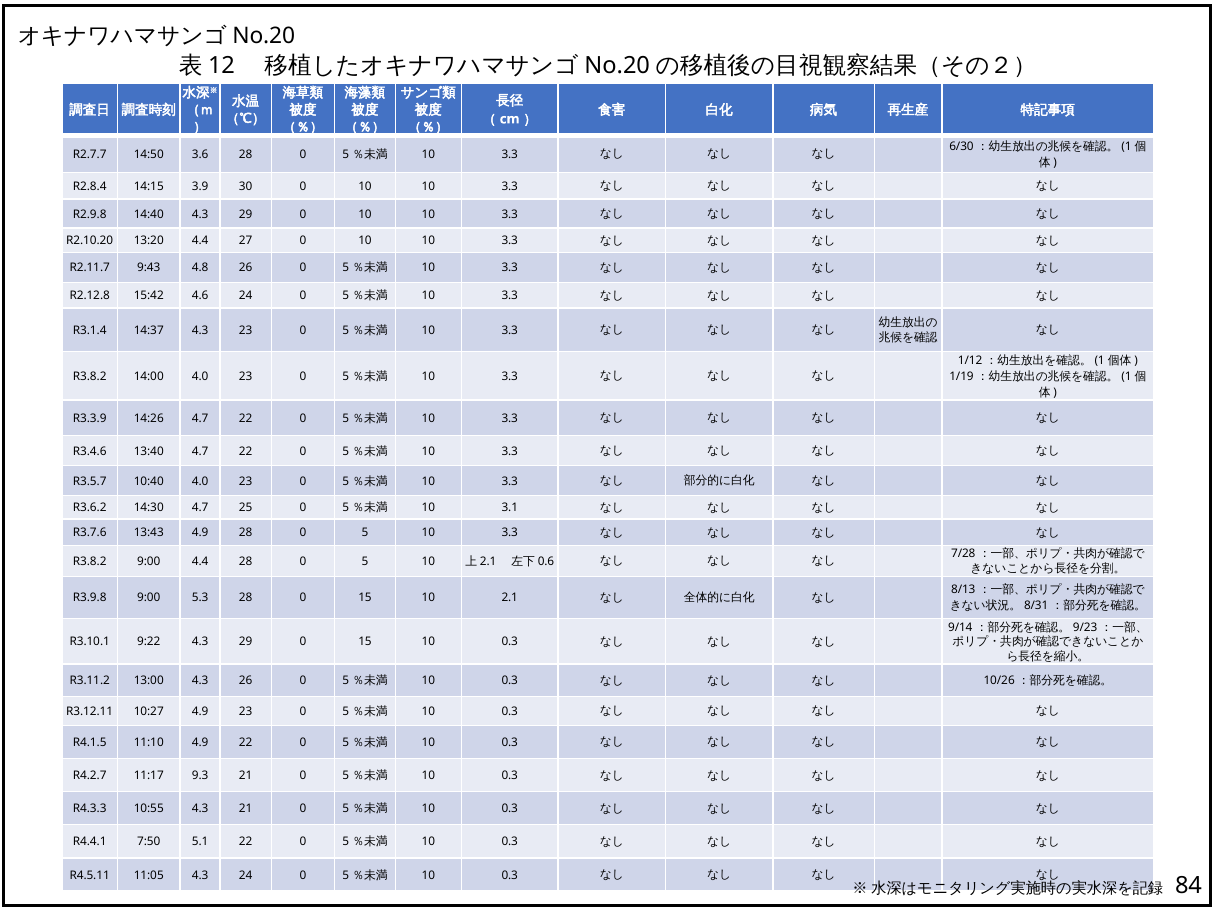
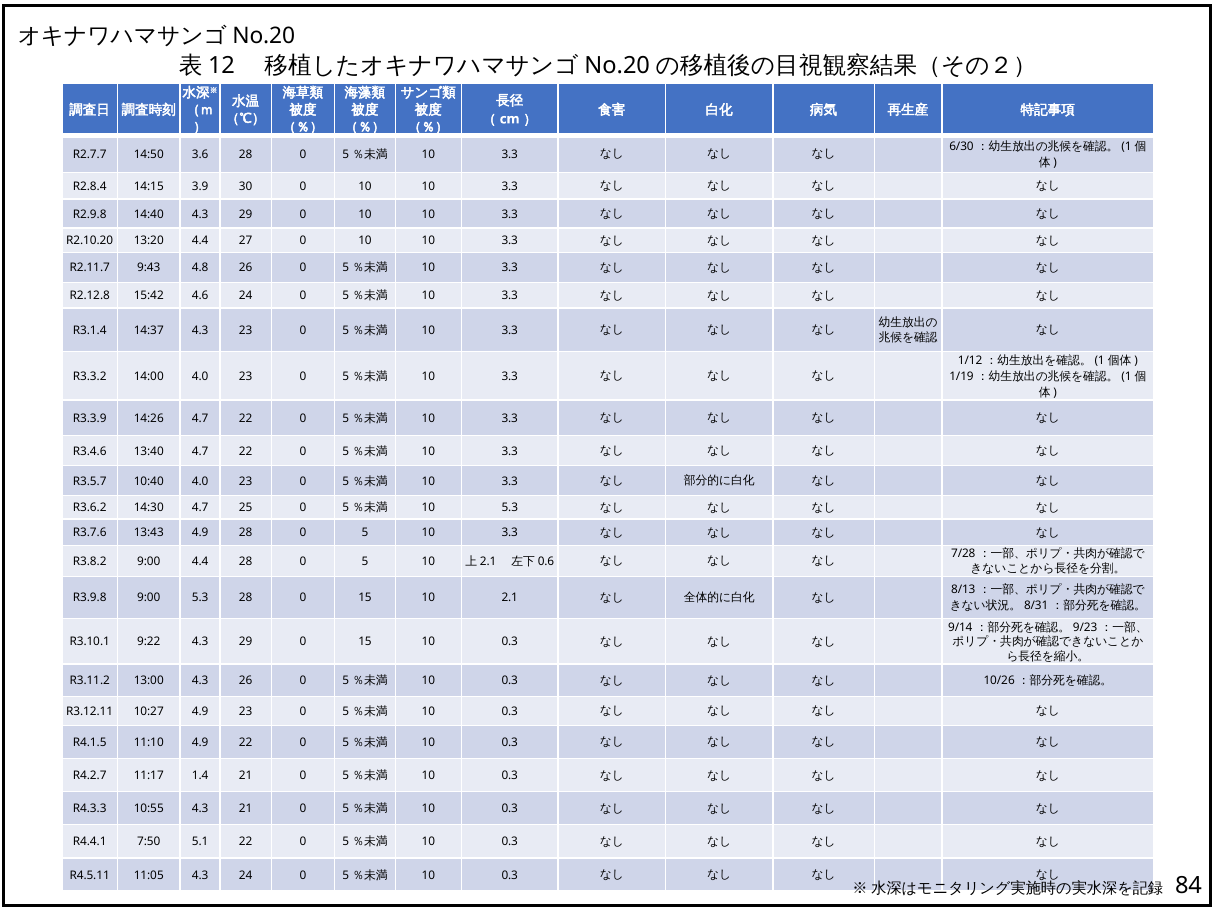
R3.8.2: R3.8.2 -> R3.3.2 (90, 376)
10 3.1: 3.1 -> 5.3 (510, 508)
9.3: 9.3 -> 1.4 (200, 776)
